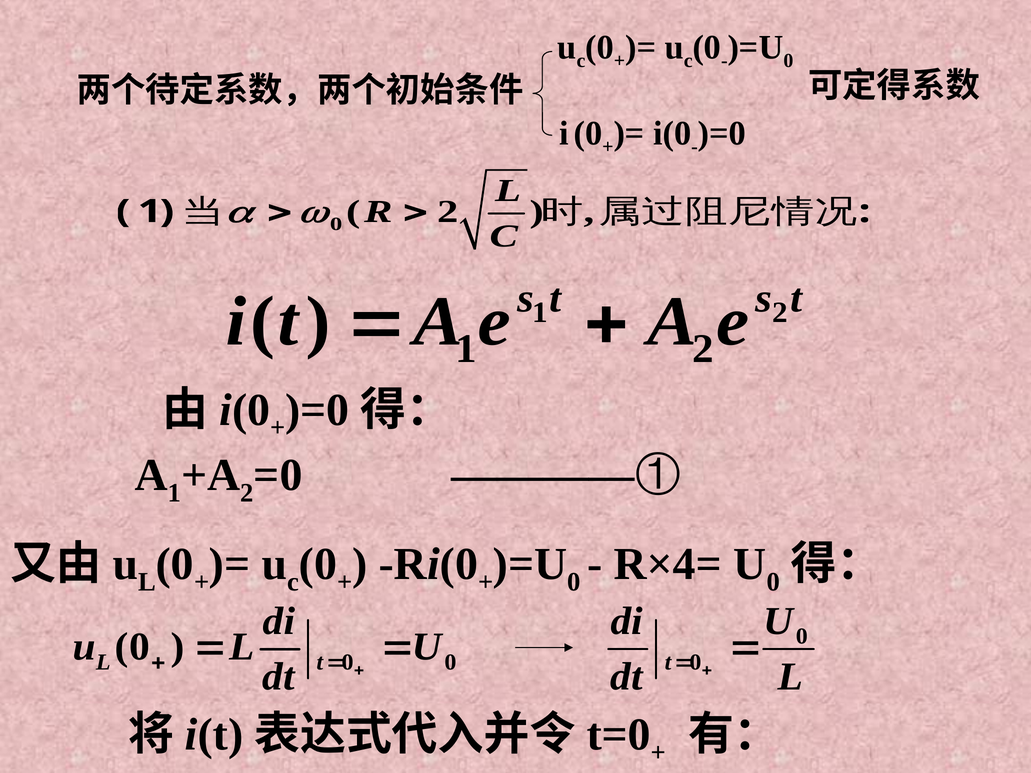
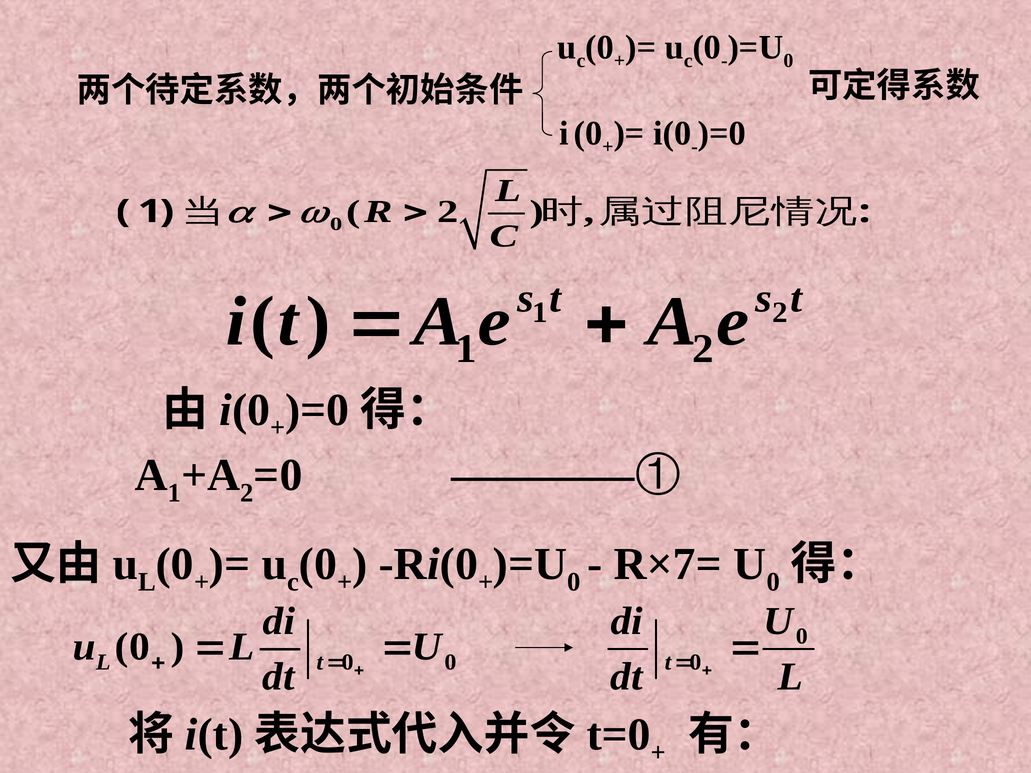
R×4=: R×4= -> R×7= (668, 564)
